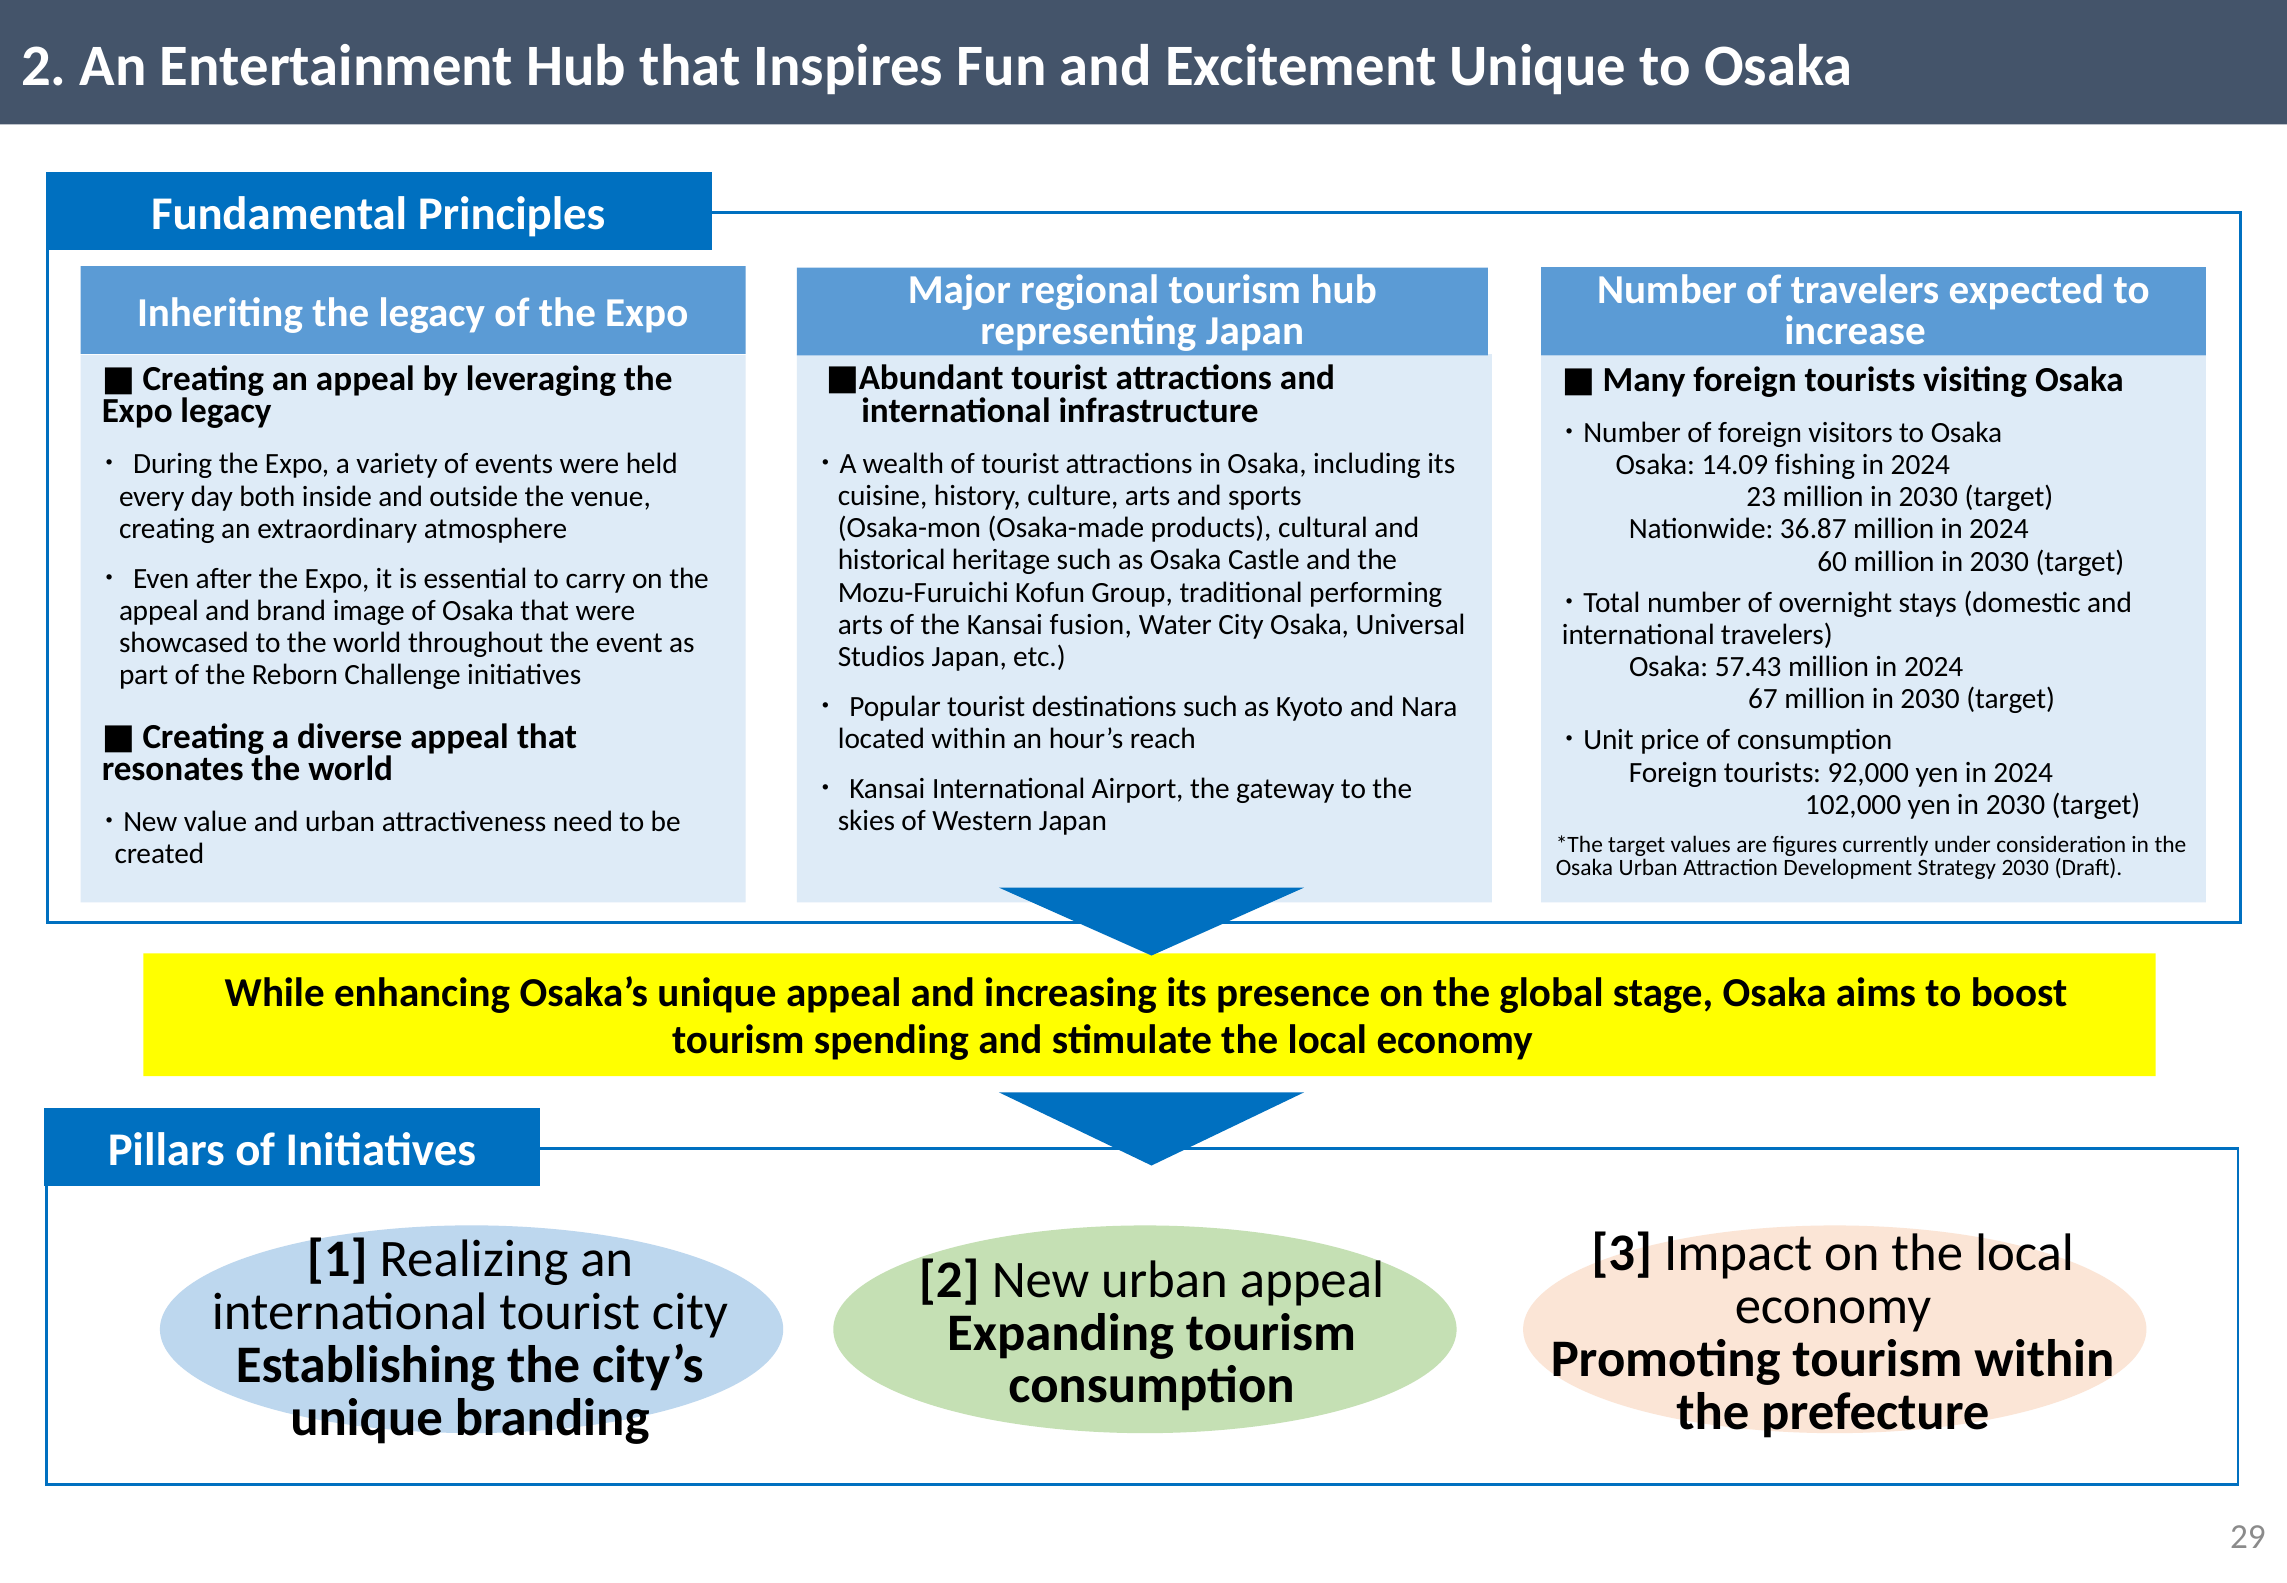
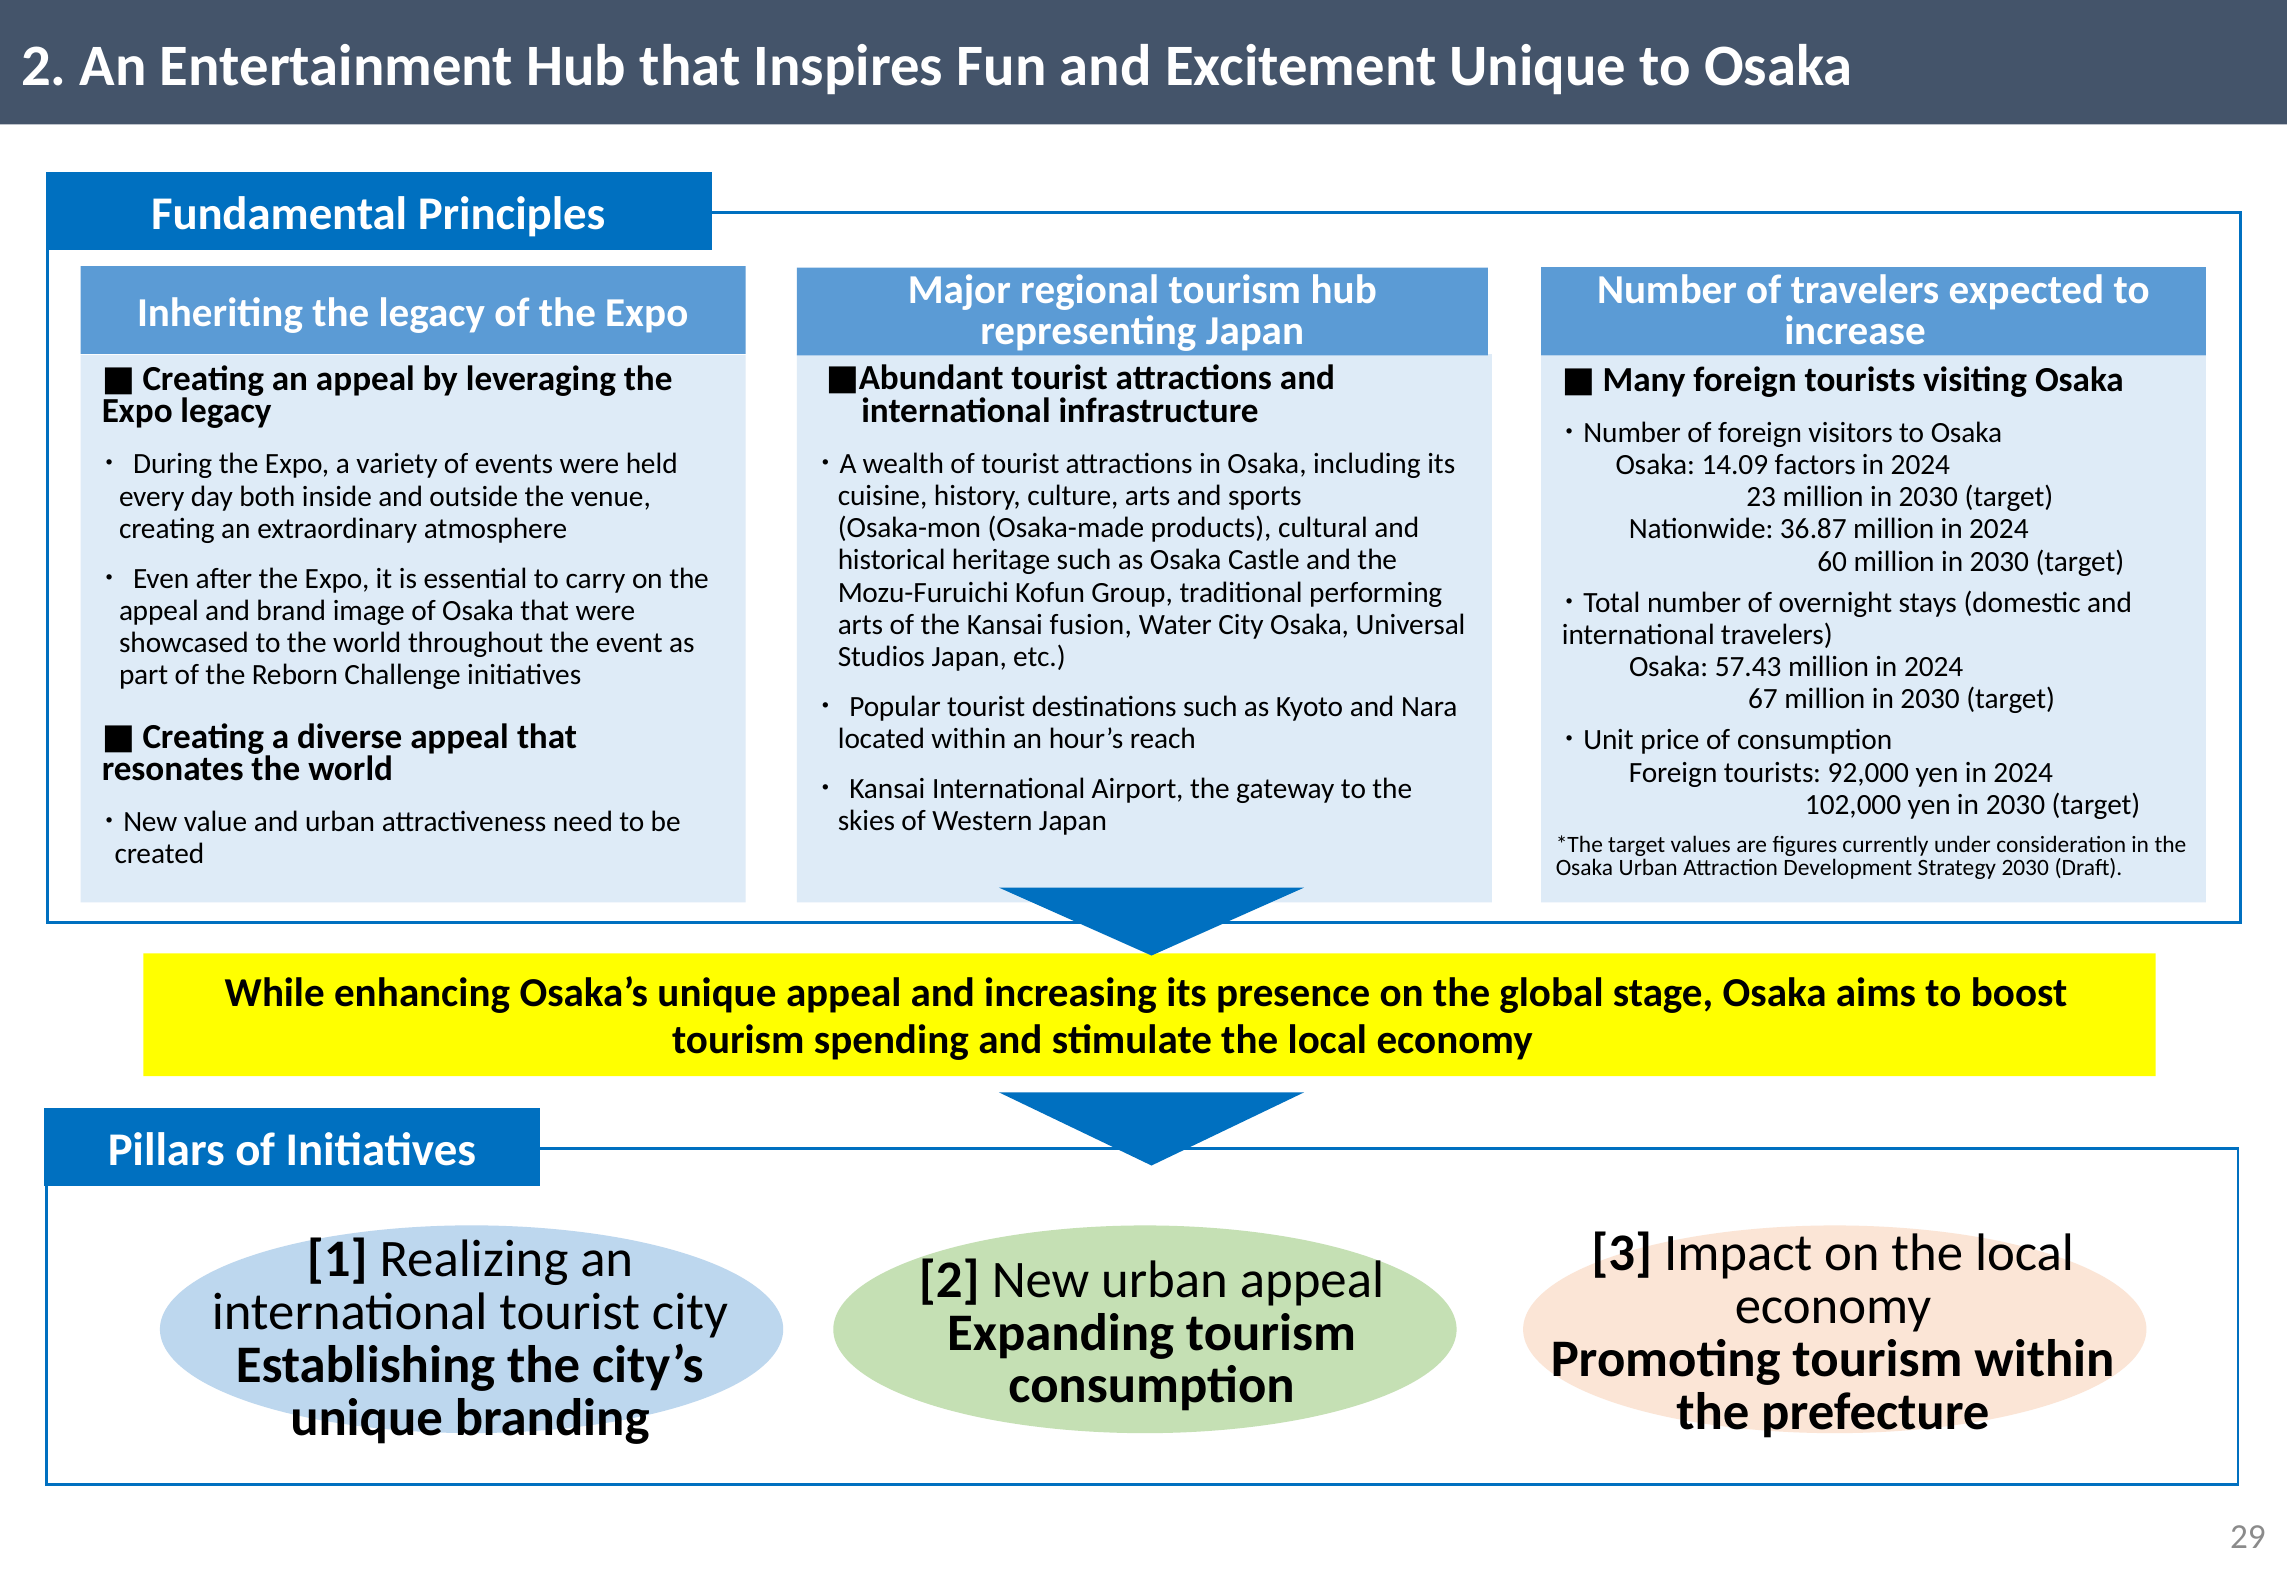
fishing: fishing -> factors (1815, 465)
